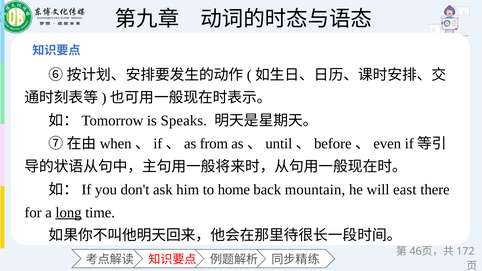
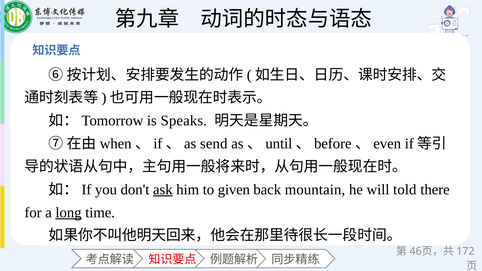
from: from -> send (214, 144)
ask underline: none -> present (163, 190)
home: home -> given (234, 190)
east: east -> told (405, 190)
